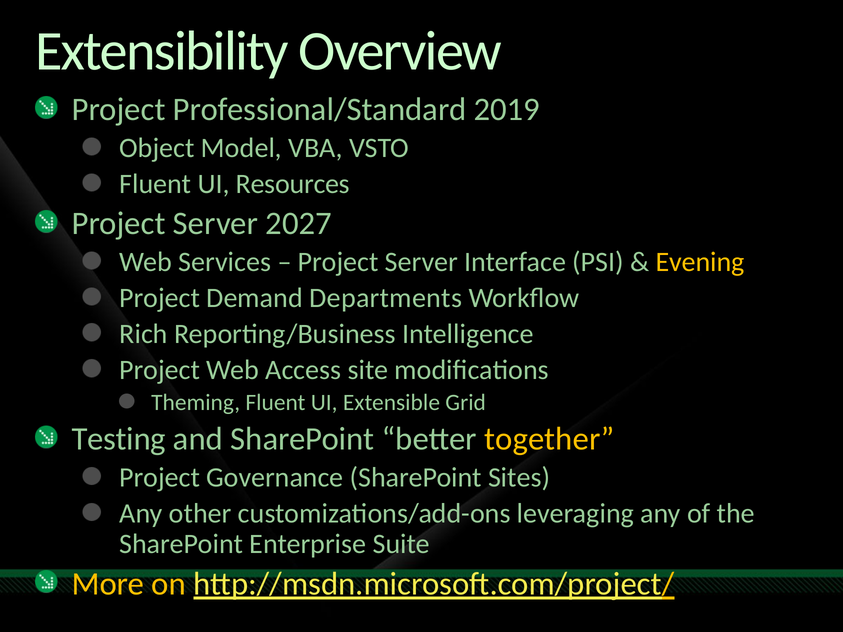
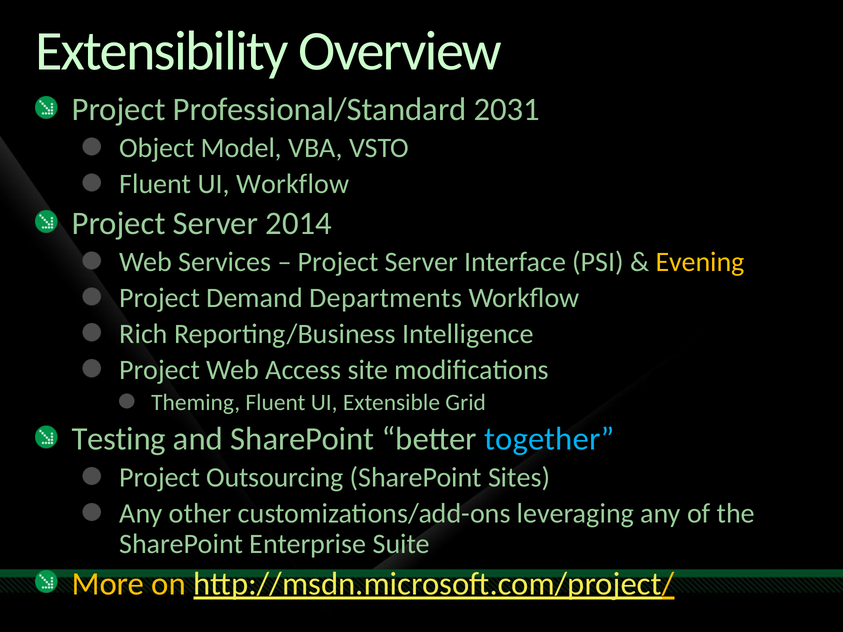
2019: 2019 -> 2031 (507, 110)
UI Resources: Resources -> Workflow (293, 184)
2027: 2027 -> 2014 (299, 224)
together colour: yellow -> light blue (549, 439)
Governance: Governance -> Outsourcing (275, 478)
